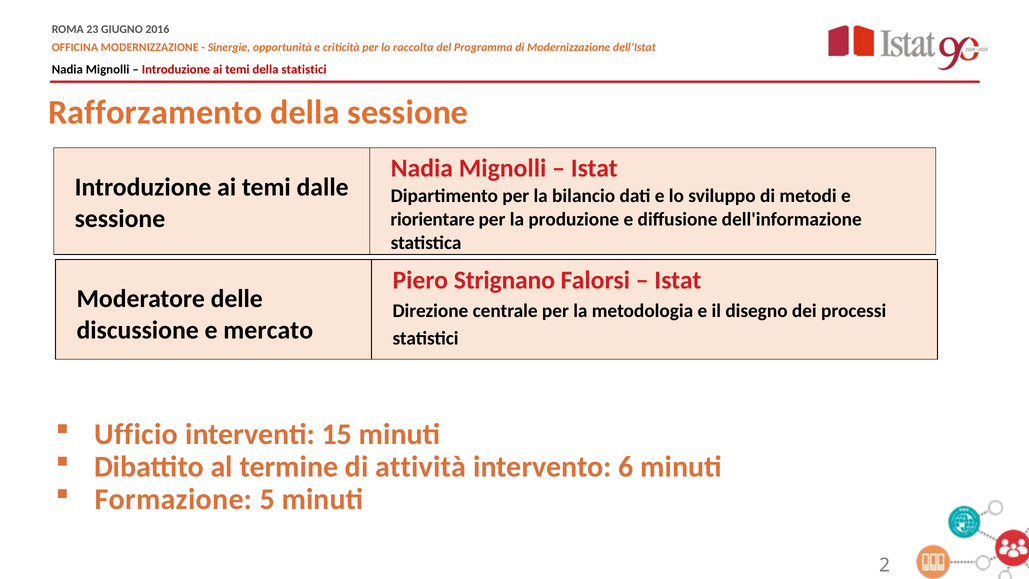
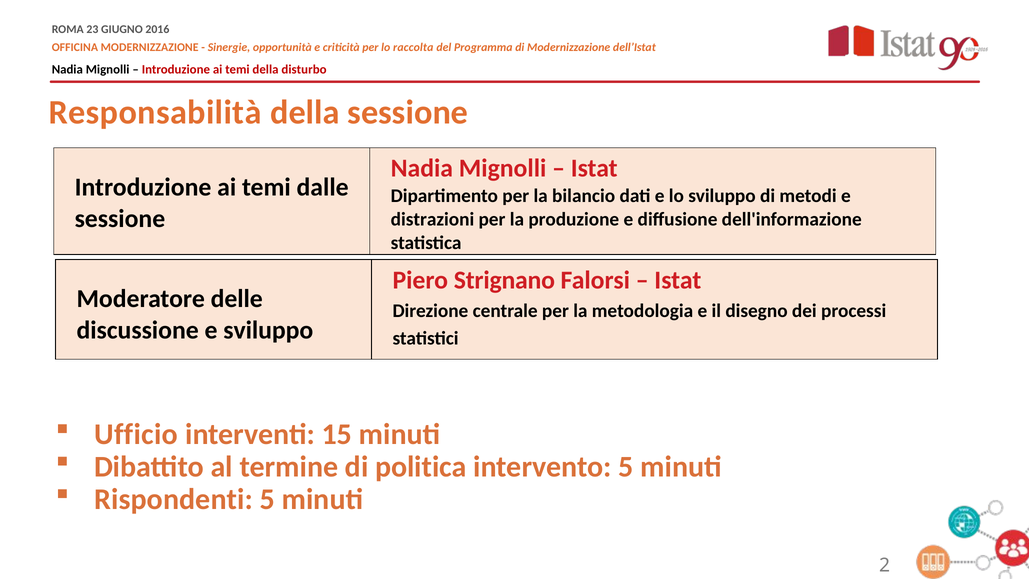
della statistici: statistici -> disturbo (304, 70)
Rafforzamento: Rafforzamento -> Responsabilità (155, 112)
riorientare: riorientare -> distrazioni (432, 219)
e mercato: mercato -> sviluppo (268, 330)
attività: attività -> politica (421, 467)
intervento 6: 6 -> 5 (626, 467)
Formazione: Formazione -> Rispondenti (174, 499)
